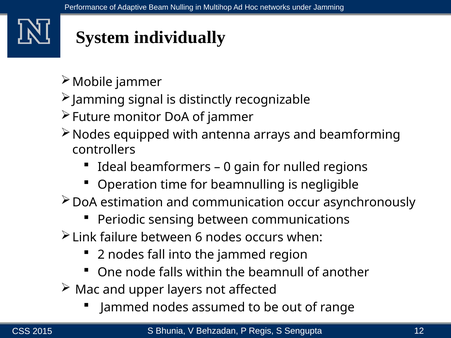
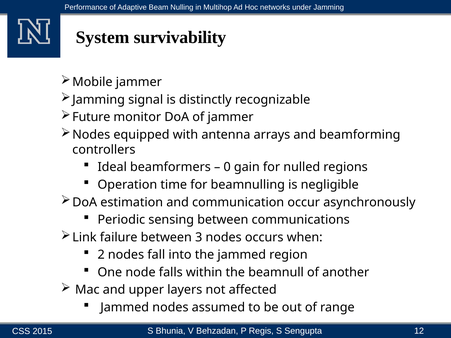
individually: individually -> survivability (180, 37)
6: 6 -> 3 (199, 237)
